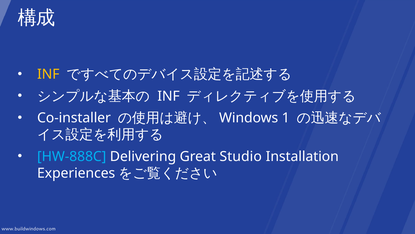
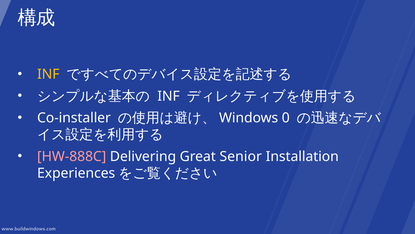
1: 1 -> 0 (286, 118)
HW-888C colour: light blue -> pink (72, 156)
Studio: Studio -> Senior (241, 156)
